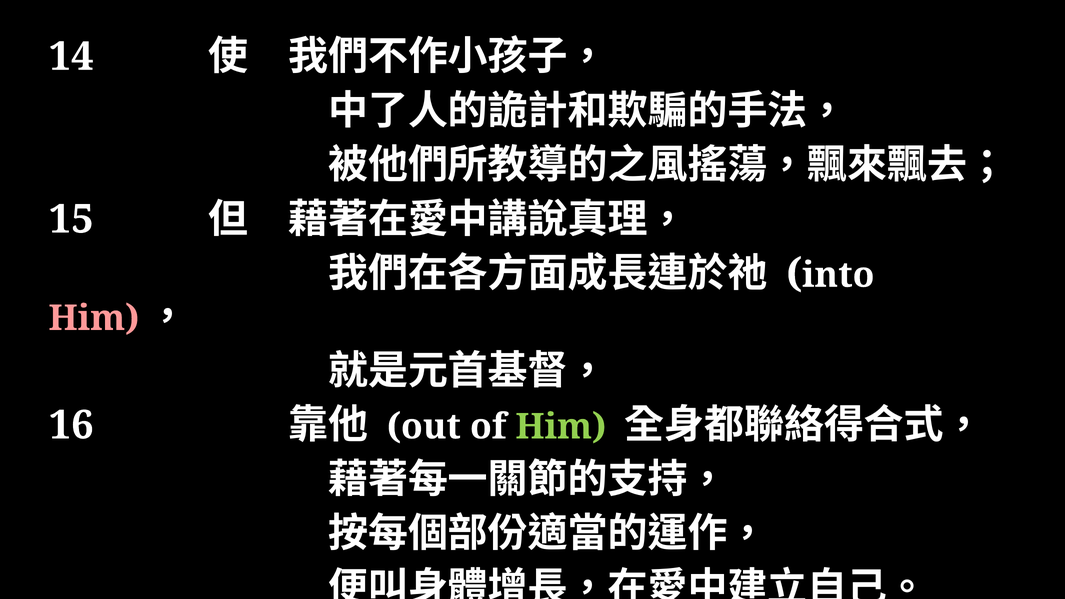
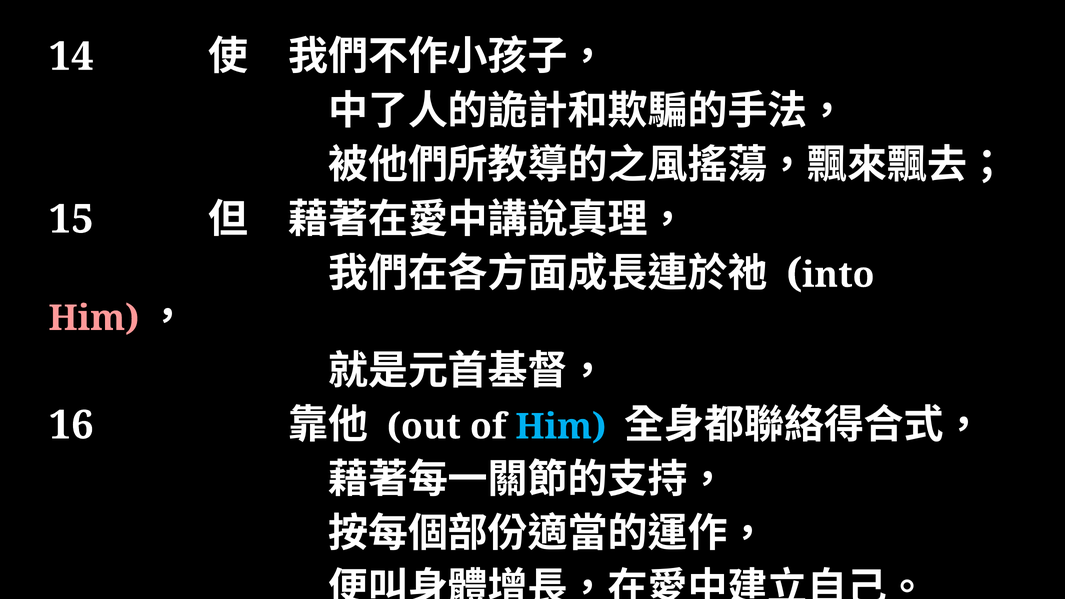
Him colour: light green -> light blue (561, 427)
